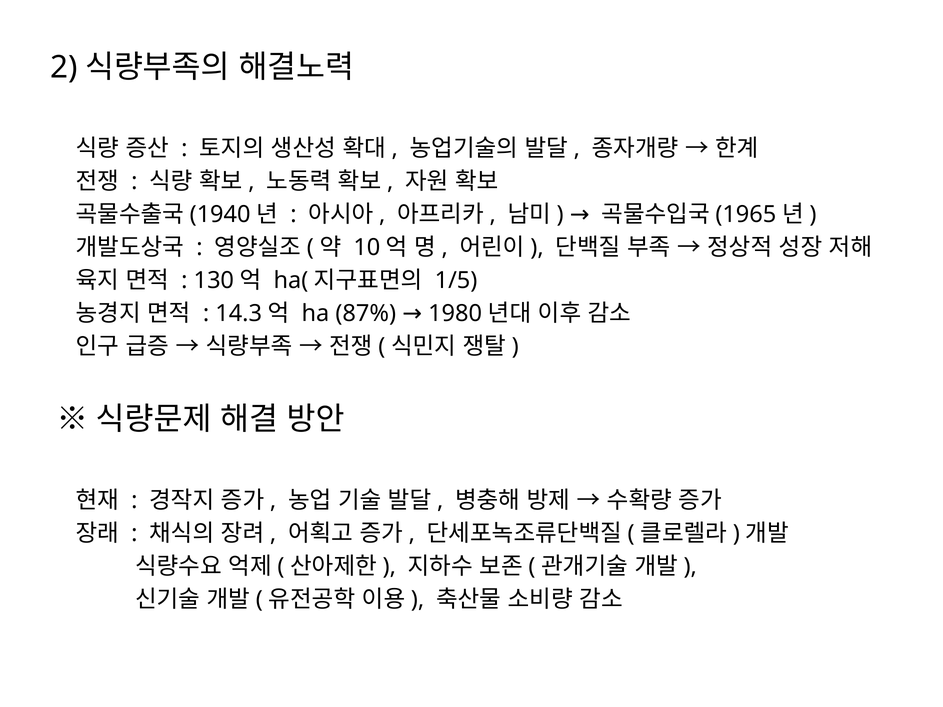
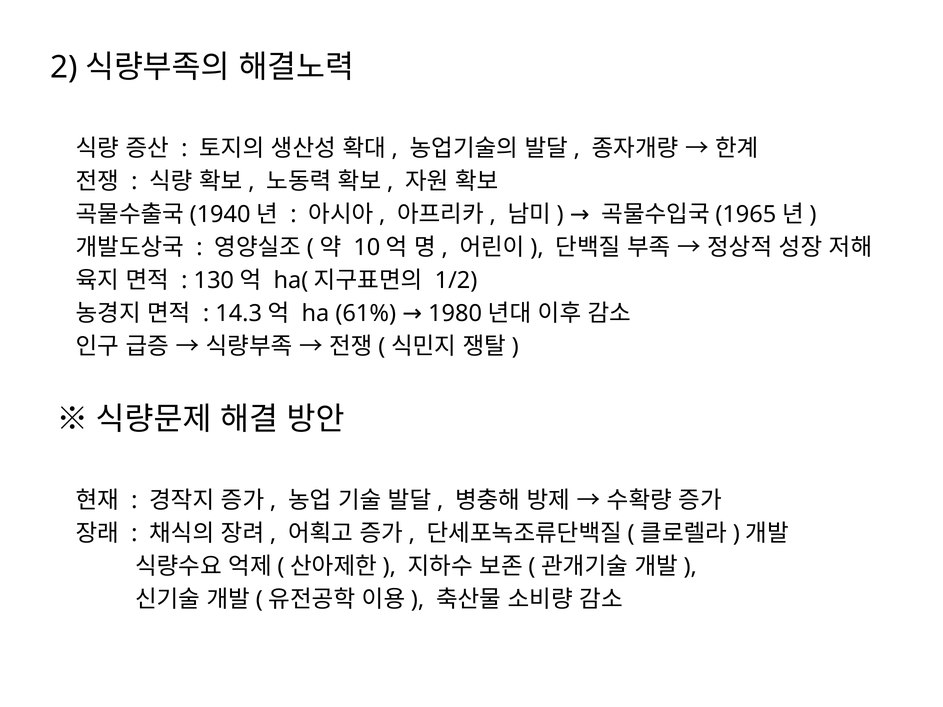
1/5: 1/5 -> 1/2 (456, 281)
87%: 87% -> 61% (366, 314)
